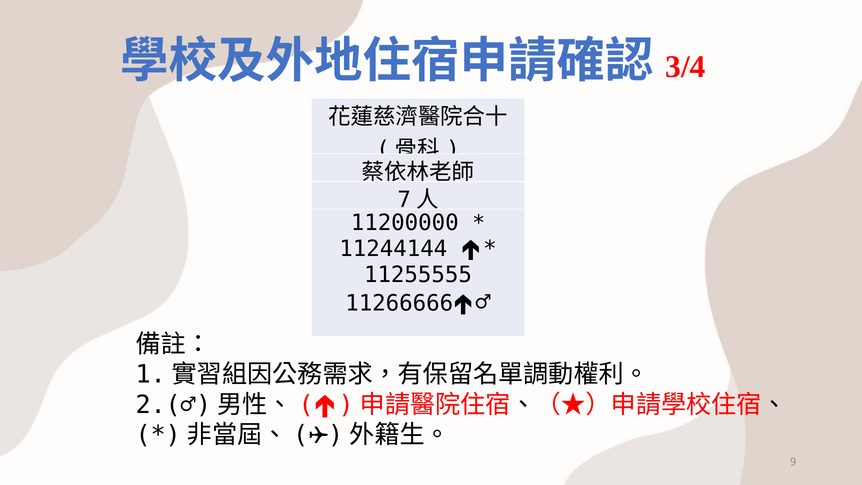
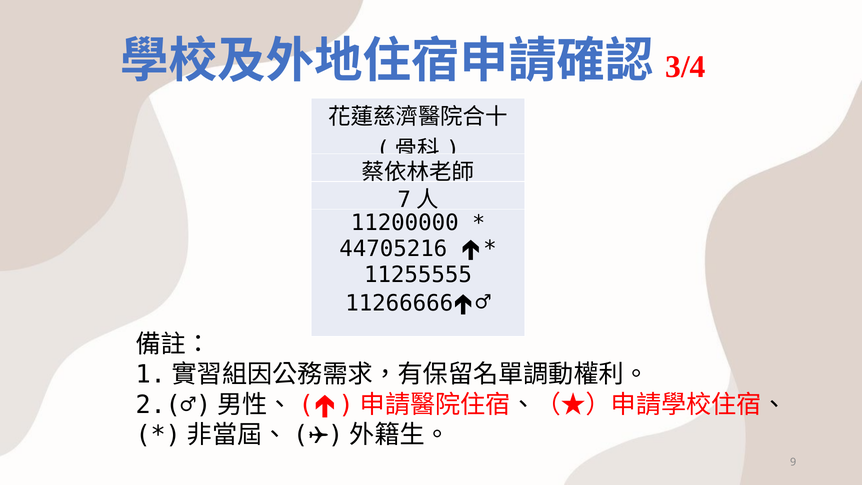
11244144: 11244144 -> 44705216 (393, 249)
